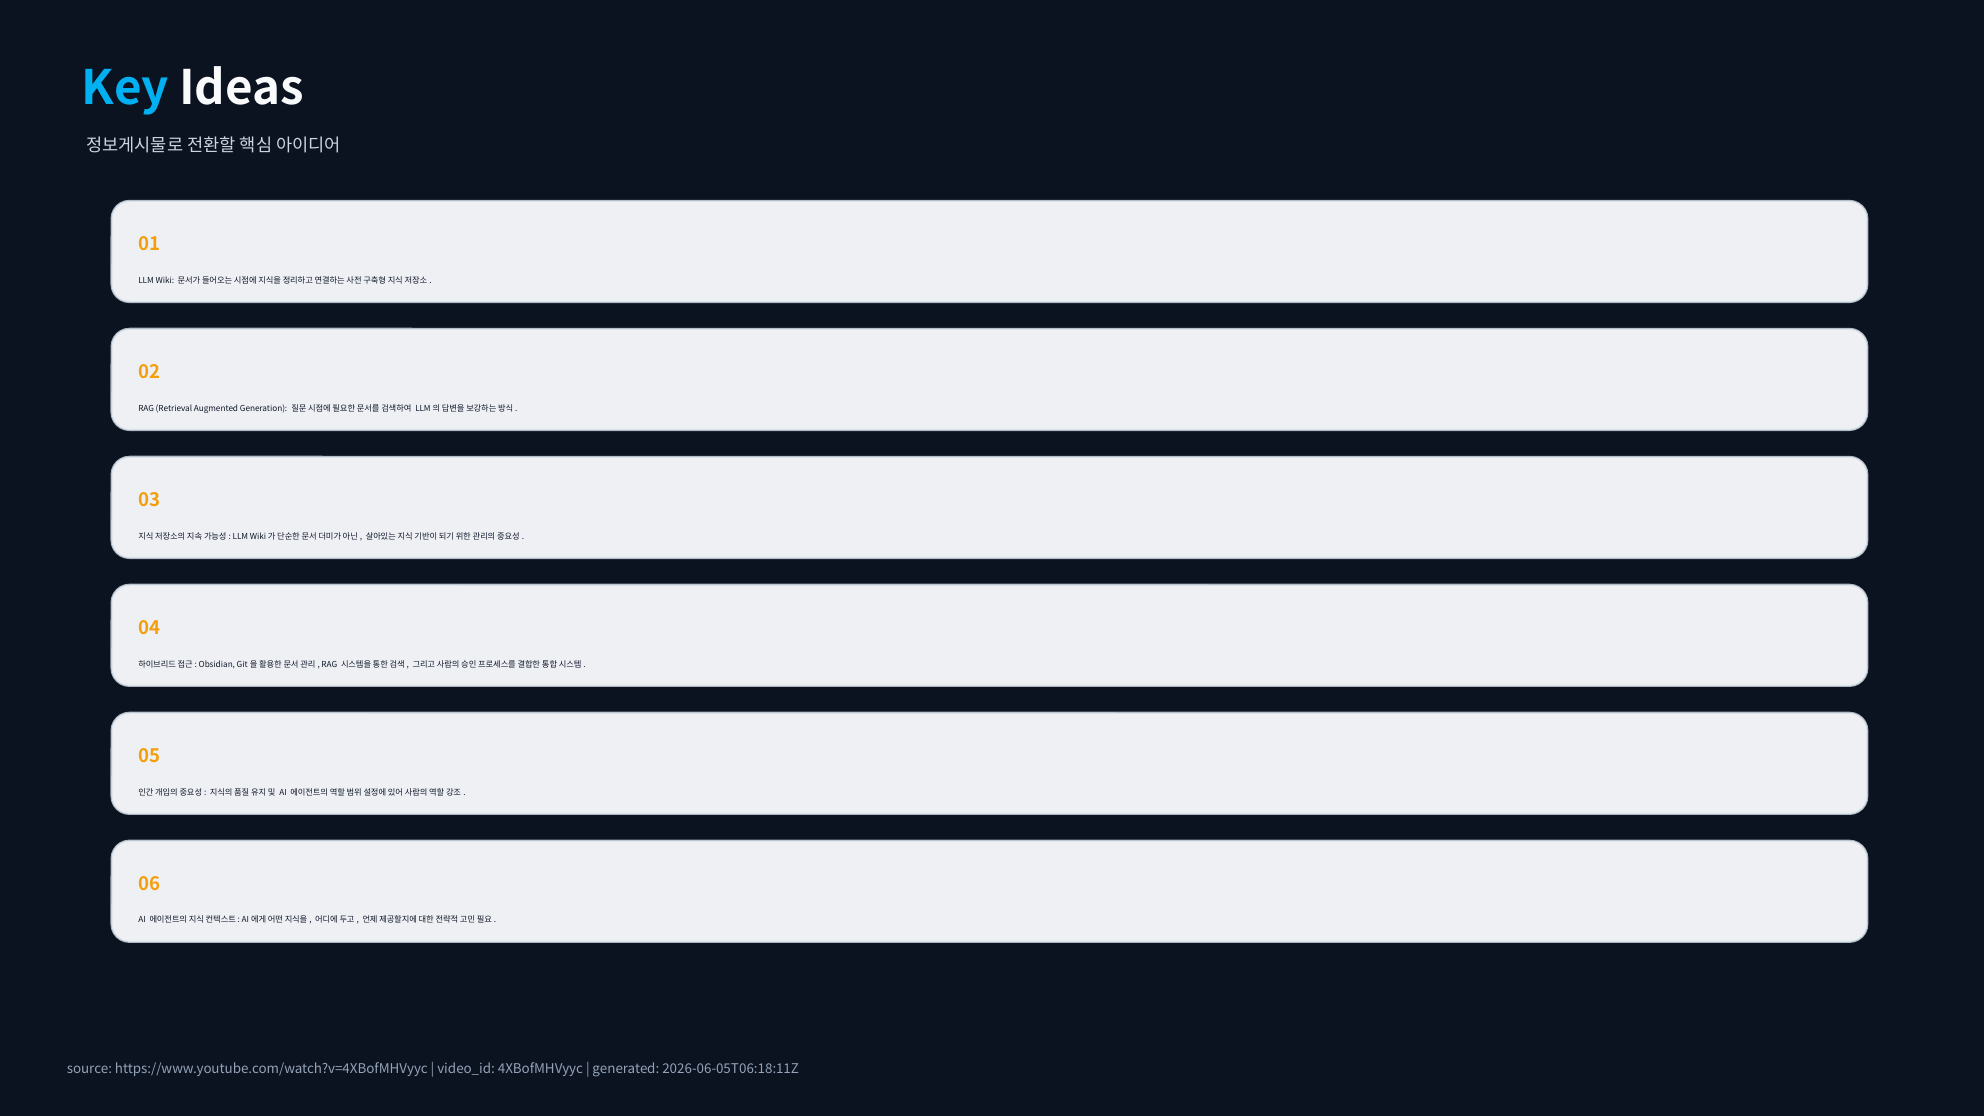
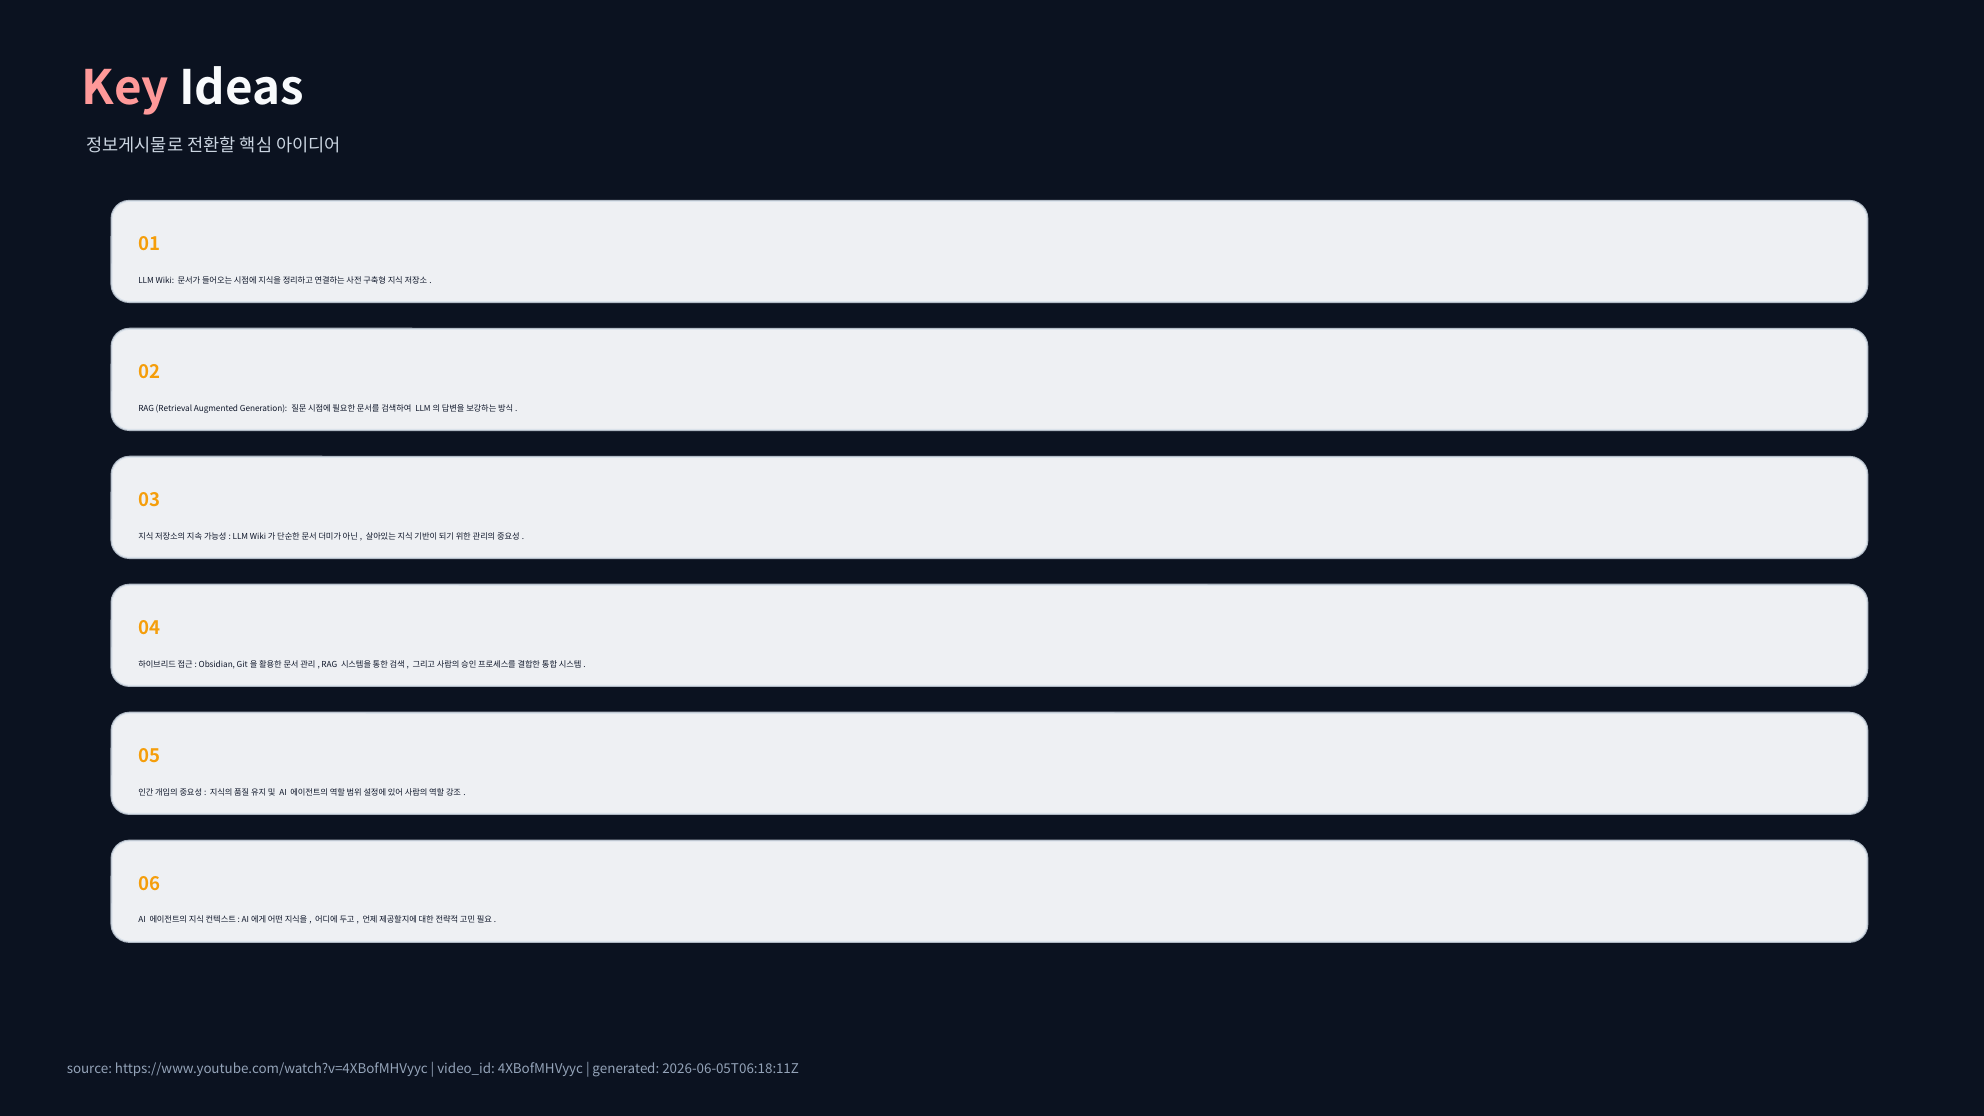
Key colour: light blue -> pink (125, 89)
